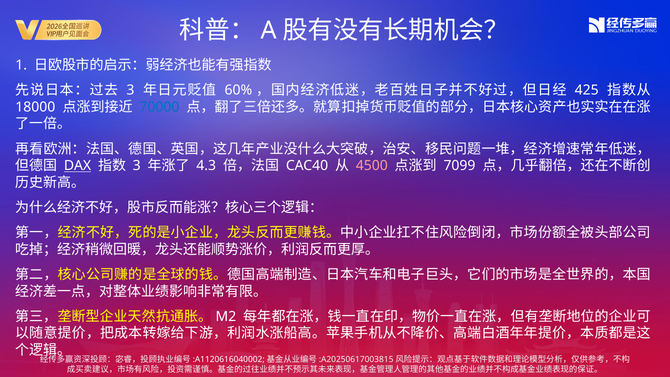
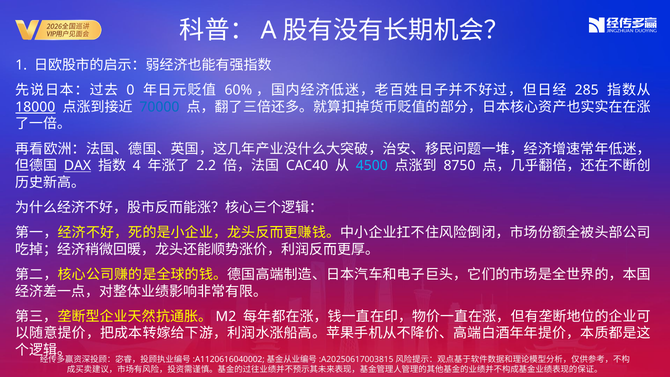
3: 3 -> 0 (130, 90)
425: 425 -> 285 (587, 90)
18000 underline: none -> present (35, 107)
3: 3 -> 4 (137, 166)
4.3: 4.3 -> 2.2 (206, 166)
4500 colour: pink -> light blue (372, 166)
7099: 7099 -> 8750 (459, 166)
